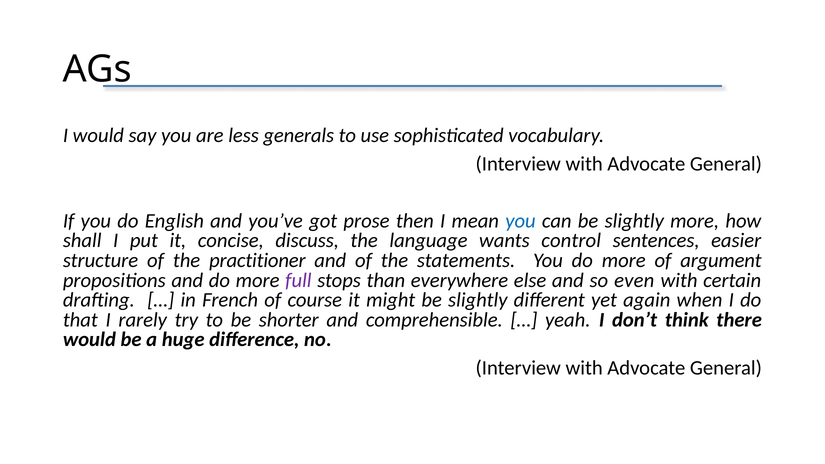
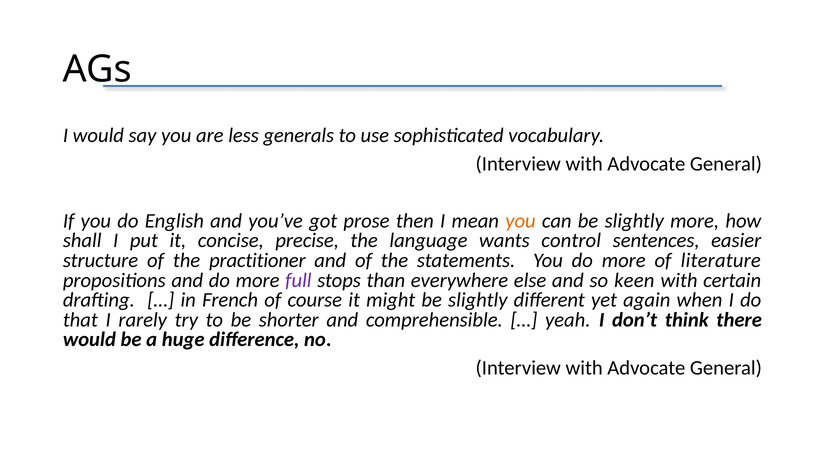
you colour: blue -> orange (520, 221)
discuss: discuss -> precise (307, 241)
argument: argument -> literature (721, 260)
even: even -> keen (634, 280)
